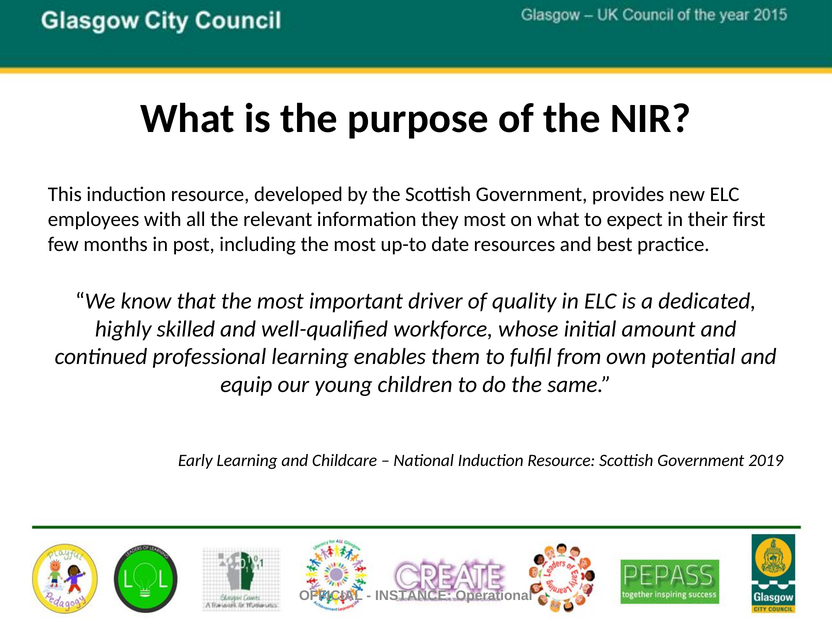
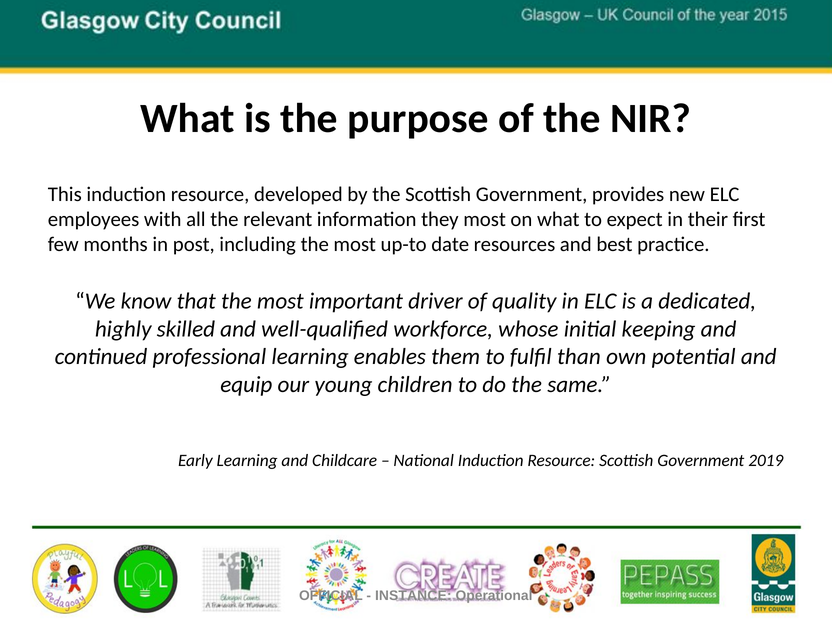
amount: amount -> keeping (659, 329)
from: from -> than (579, 357)
